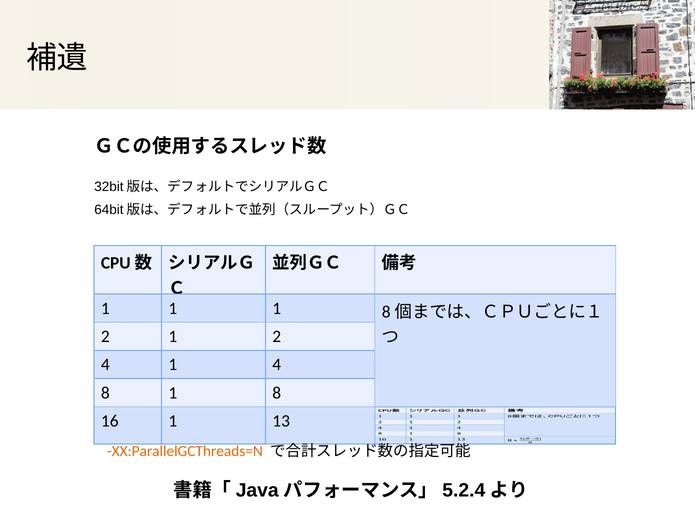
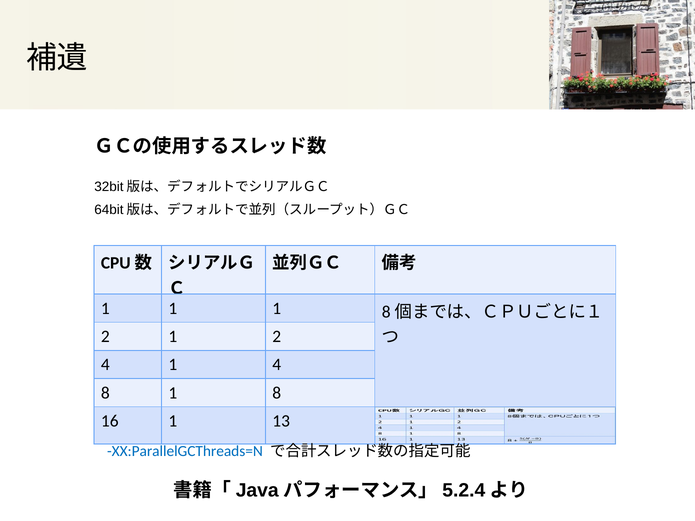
XX:ParallelGCThreads=N colour: orange -> blue (185, 452)
